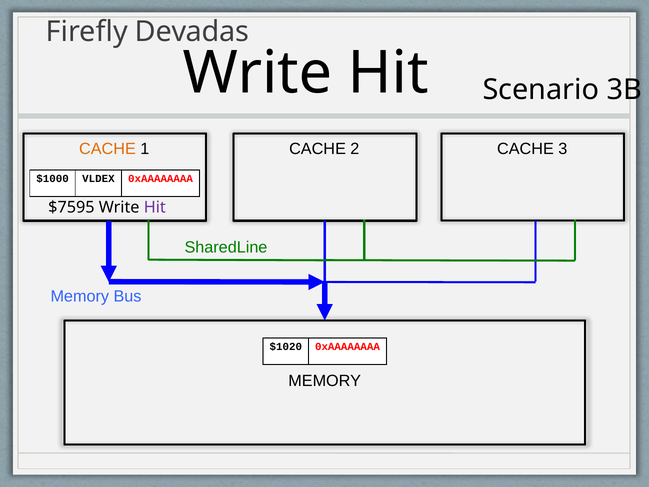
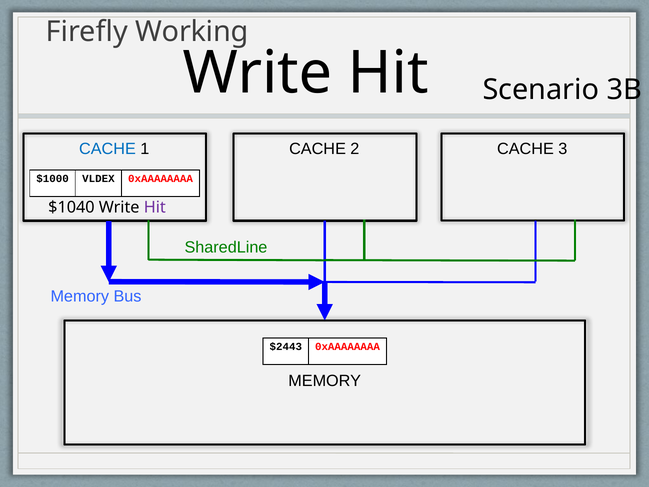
Devadas: Devadas -> Working (192, 32)
CACHE colour: orange -> blue (107, 149)
$7595: $7595 -> $1040 (71, 207)
$1020: $1020 -> $2443 (286, 347)
